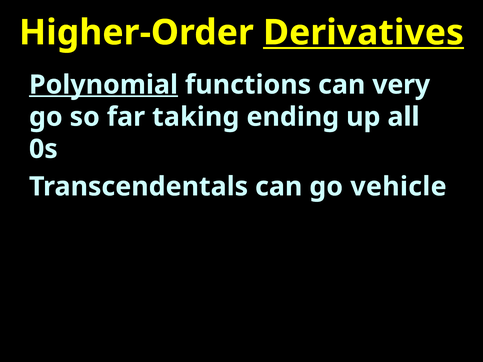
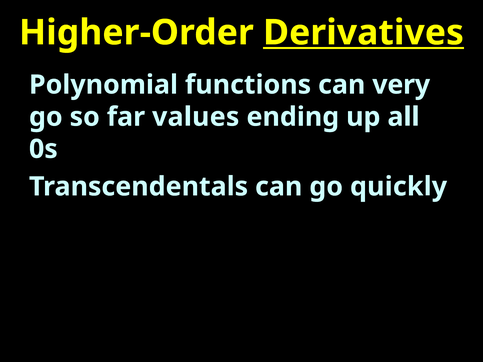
Polynomial underline: present -> none (103, 85)
taking: taking -> values (196, 117)
vehicle: vehicle -> quickly (399, 187)
